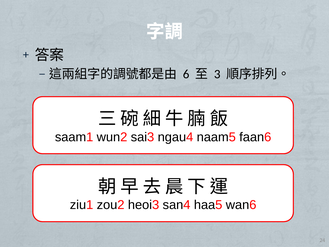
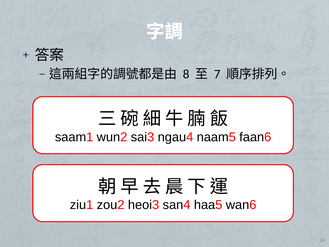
6: 6 -> 8 (186, 74)
3: 3 -> 7 (217, 74)
